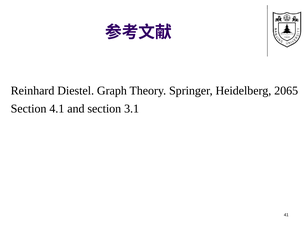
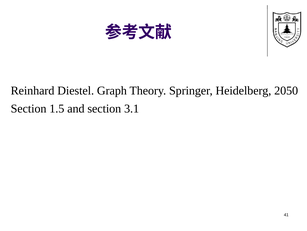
2065: 2065 -> 2050 (286, 90)
4.1: 4.1 -> 1.5 (57, 108)
